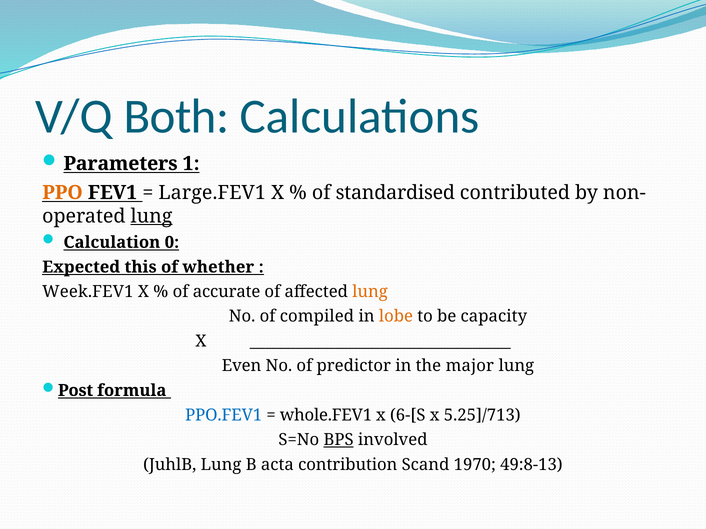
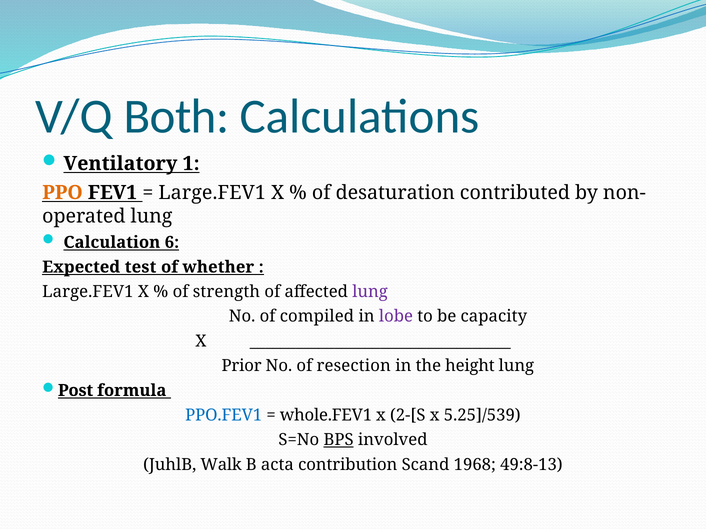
Parameters: Parameters -> Ventilatory (120, 164)
standardised: standardised -> desaturation (395, 193)
lung underline: present -> none (151, 216)
0: 0 -> 6 (172, 243)
this: this -> test (141, 267)
Week.FEV1: Week.FEV1 -> Large.FEV1 (88, 292)
accurate: accurate -> strength (226, 292)
lung colour: orange -> purple (370, 292)
lobe colour: orange -> purple (396, 317)
Even: Even -> Prior (242, 366)
predictor: predictor -> resection (354, 366)
major: major -> height (470, 366)
6-[S: 6-[S -> 2-[S (408, 416)
5.25]/713: 5.25]/713 -> 5.25]/539 (482, 416)
JuhlB Lung: Lung -> Walk (221, 465)
1970: 1970 -> 1968 (475, 465)
